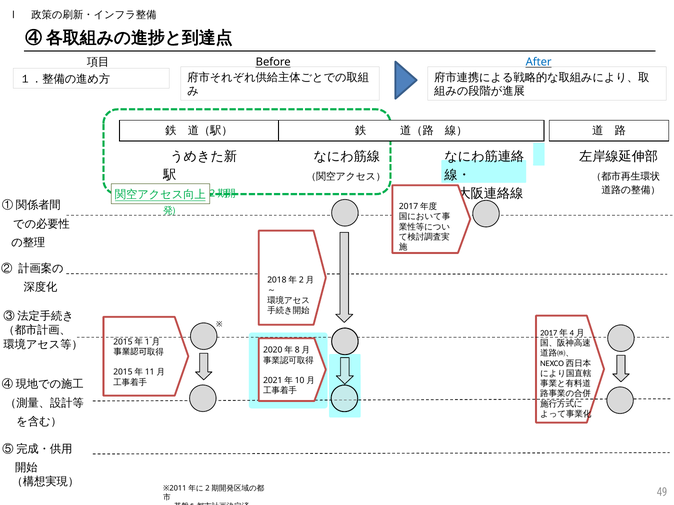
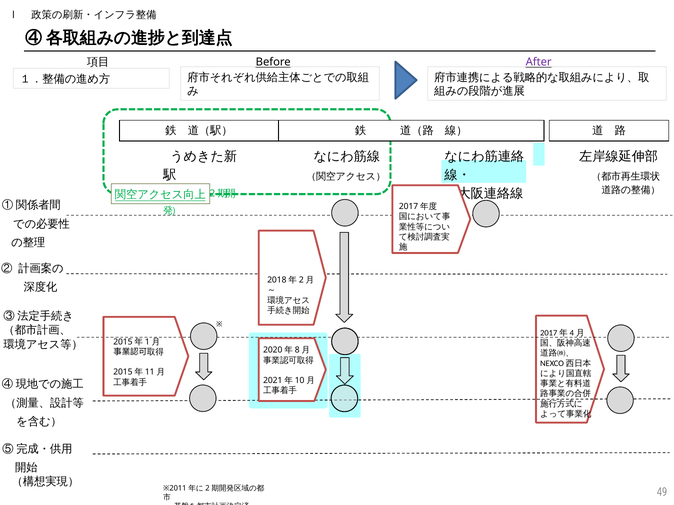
After colour: blue -> purple (539, 62)
